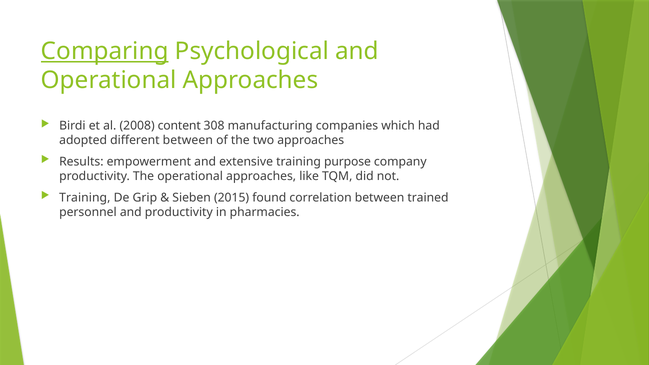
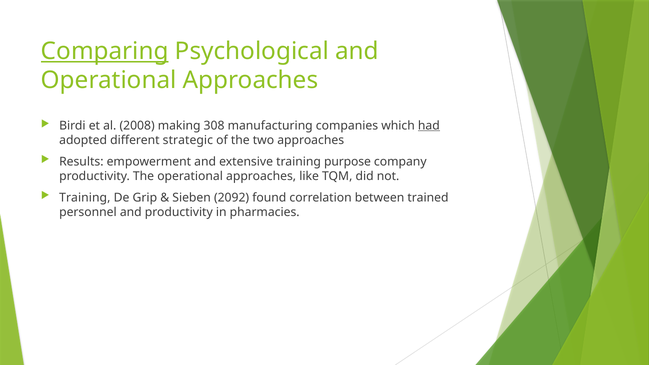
content: content -> making (179, 126)
had underline: none -> present (429, 126)
different between: between -> strategic (188, 140)
2015: 2015 -> 2092 (232, 198)
